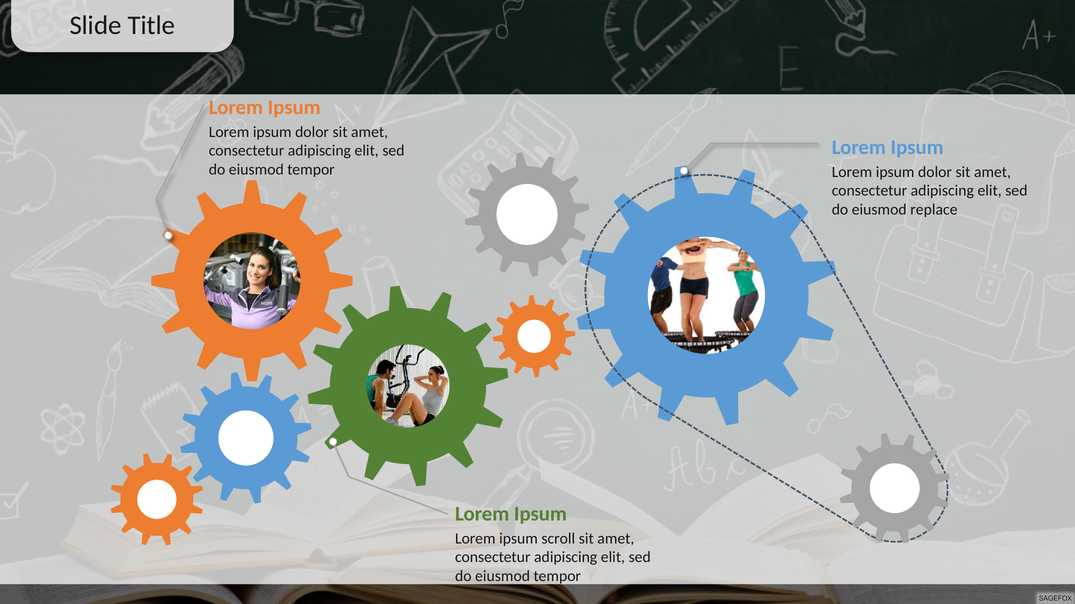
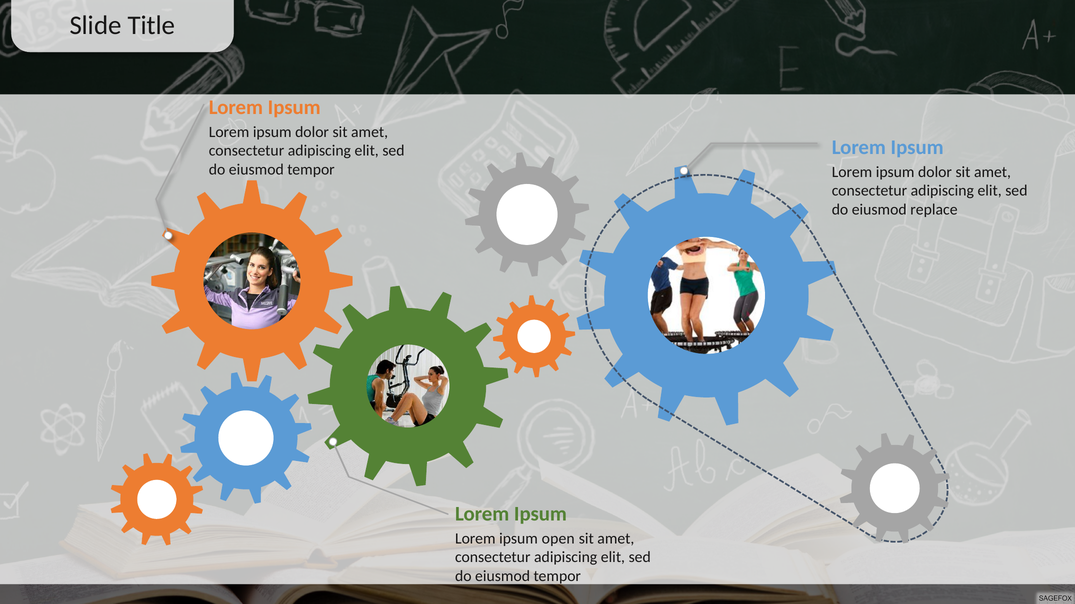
scroll: scroll -> open (558, 539)
